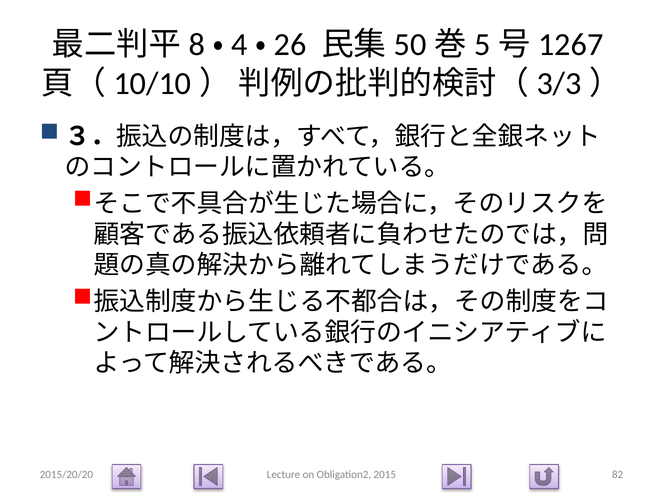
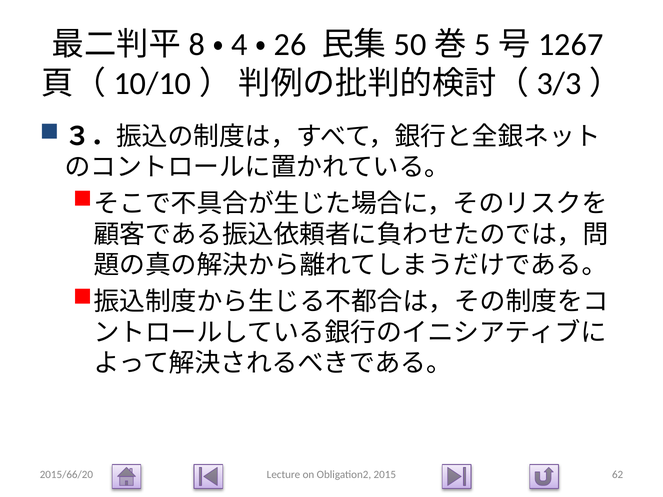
2015/20/20: 2015/20/20 -> 2015/66/20 (66, 475)
82: 82 -> 62 (618, 475)
